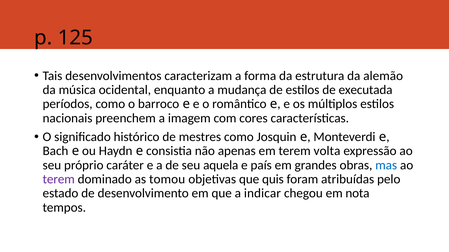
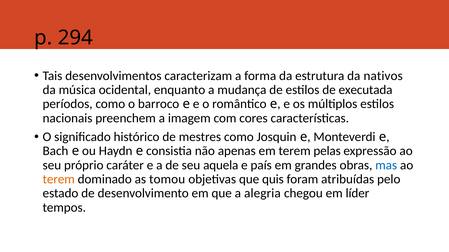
125: 125 -> 294 (75, 38)
alemão: alemão -> nativos (383, 76)
volta: volta -> pelas (327, 151)
terem colour: purple -> orange (59, 180)
indicar: indicar -> alegria (262, 194)
nota: nota -> líder (357, 194)
